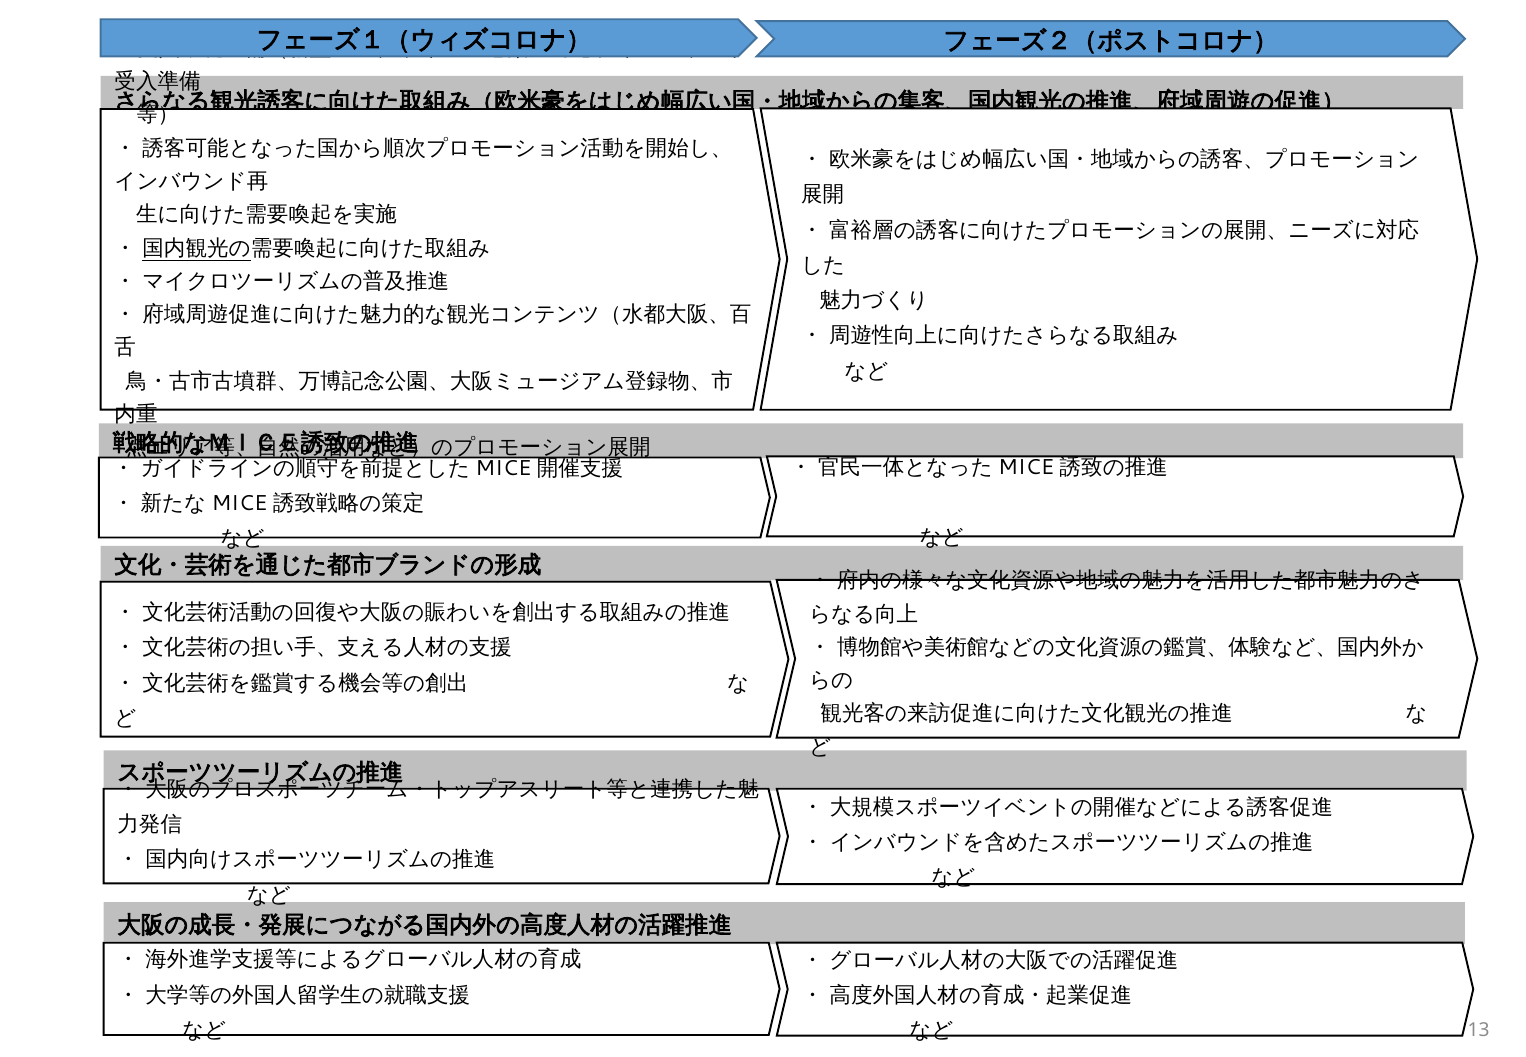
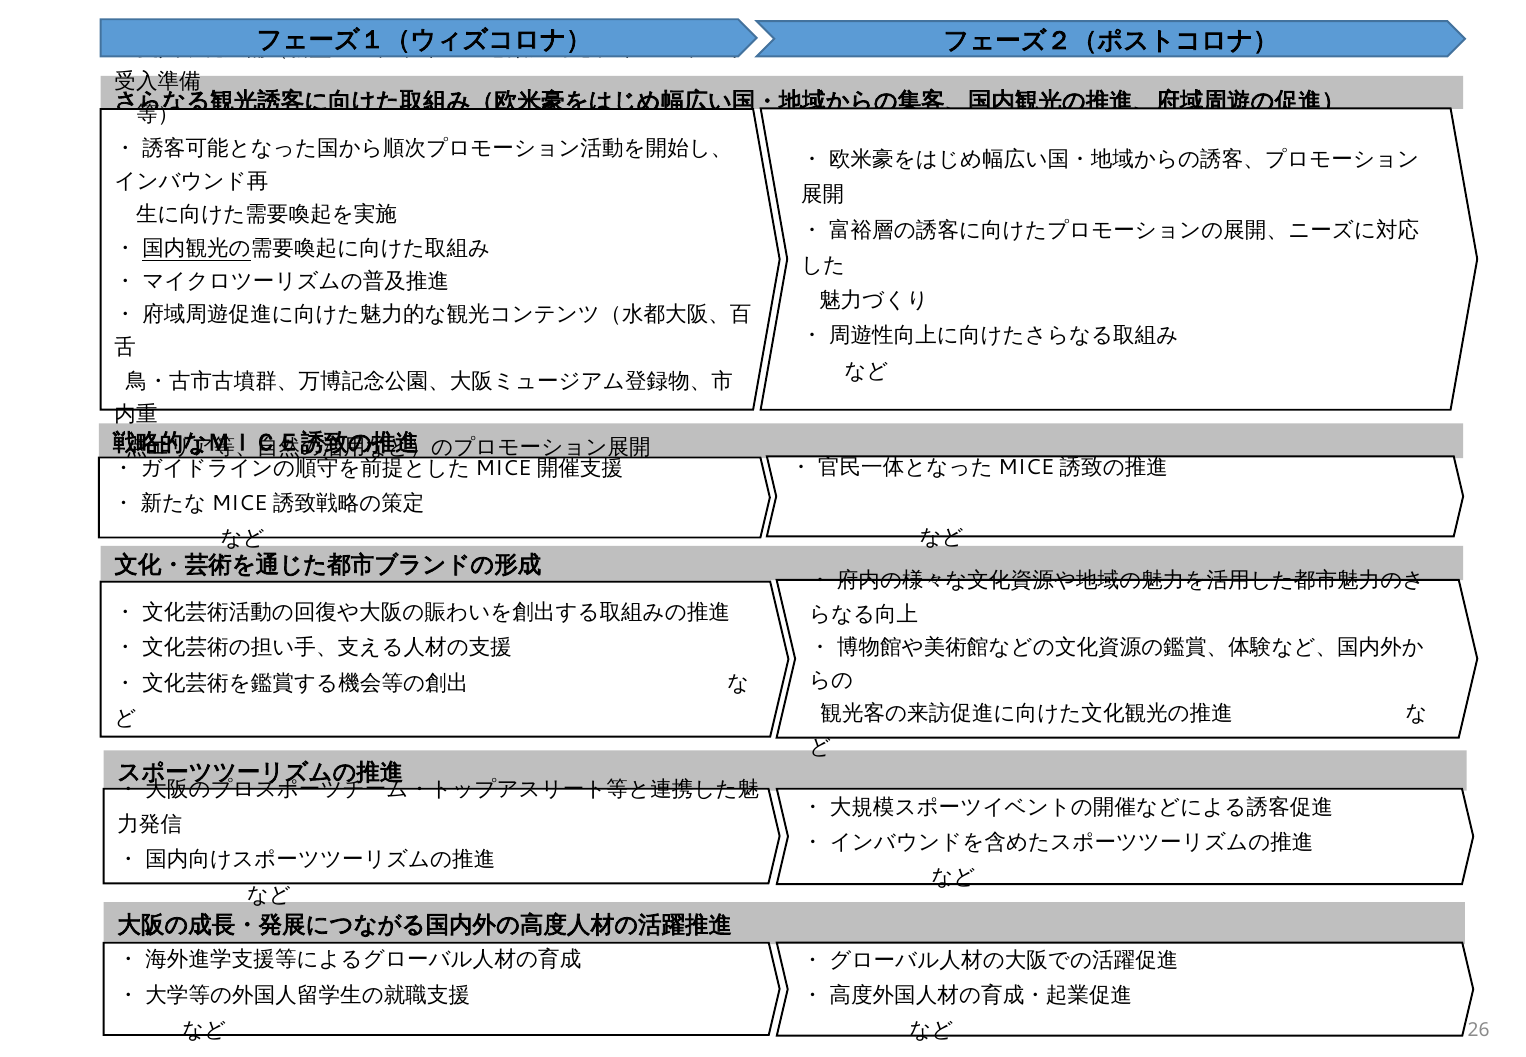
13: 13 -> 26 (1479, 1030)
